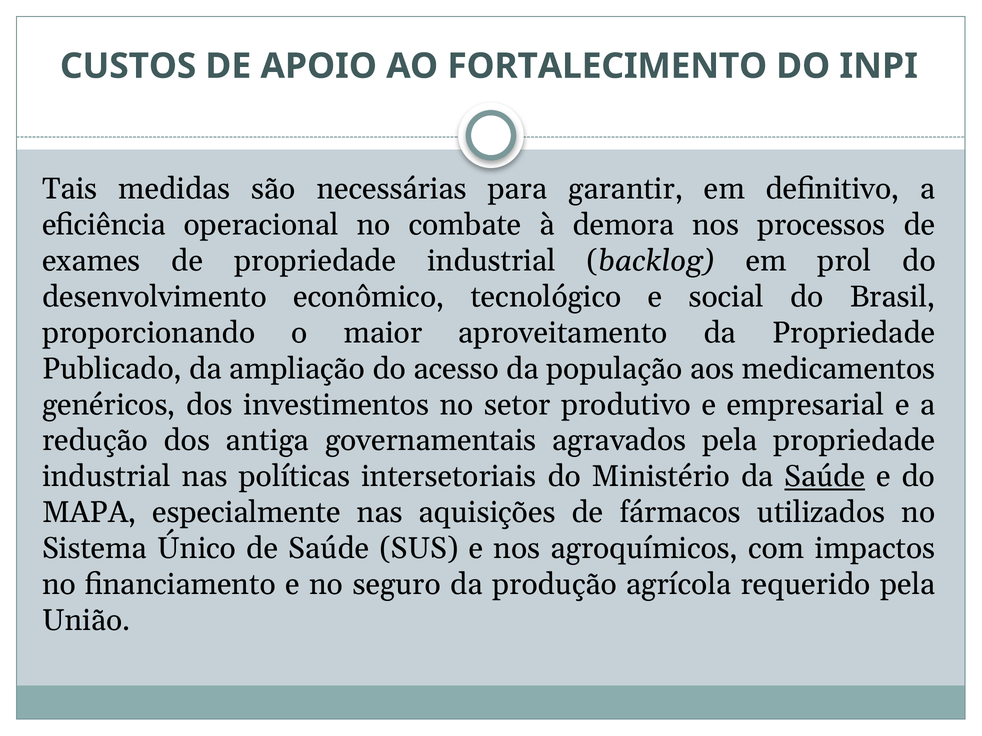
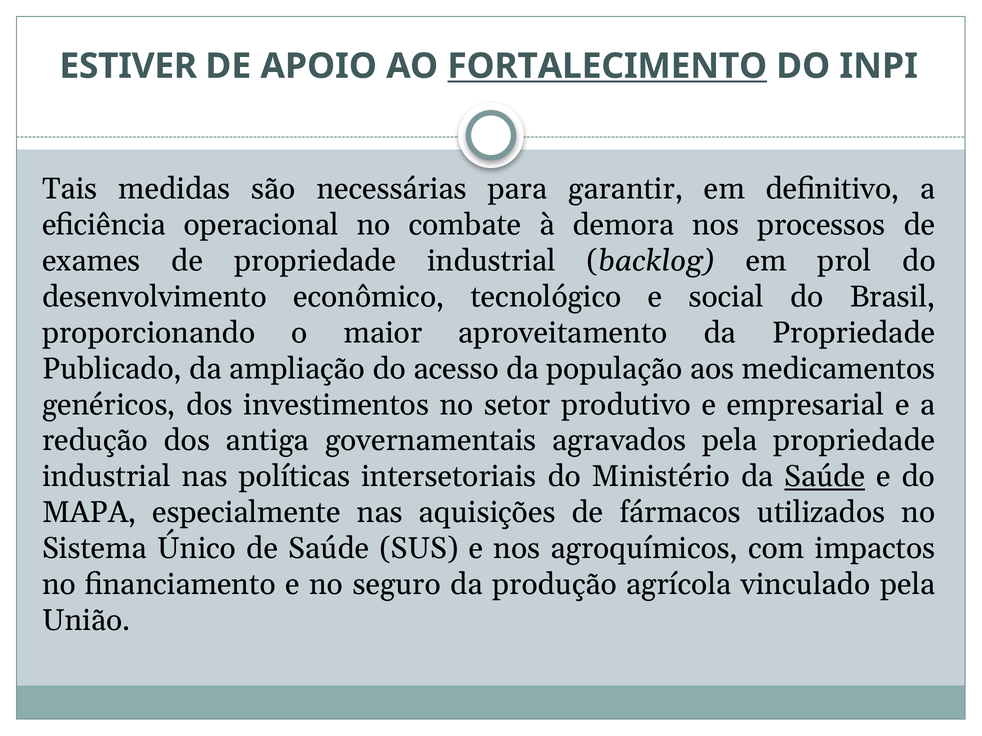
CUSTOS: CUSTOS -> ESTIVER (128, 66)
FORTALECIMENTO underline: none -> present (607, 66)
requerido: requerido -> vinculado (806, 585)
